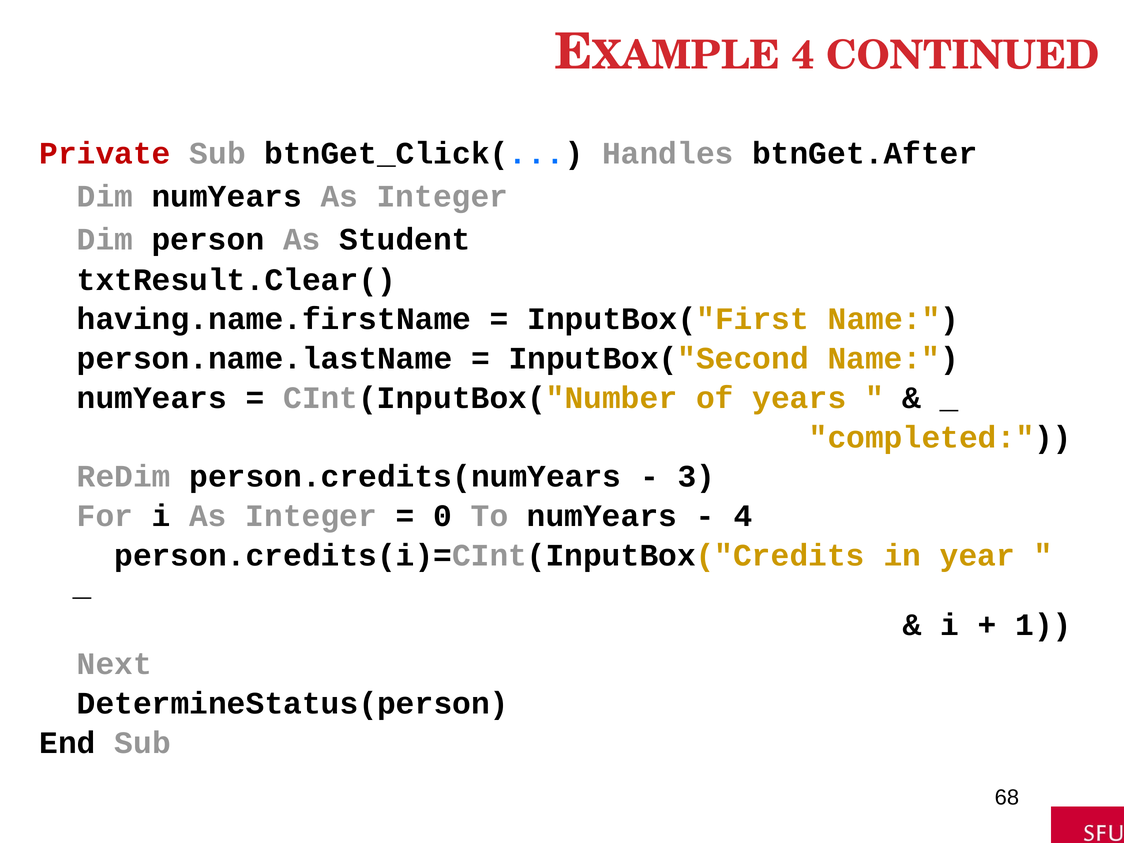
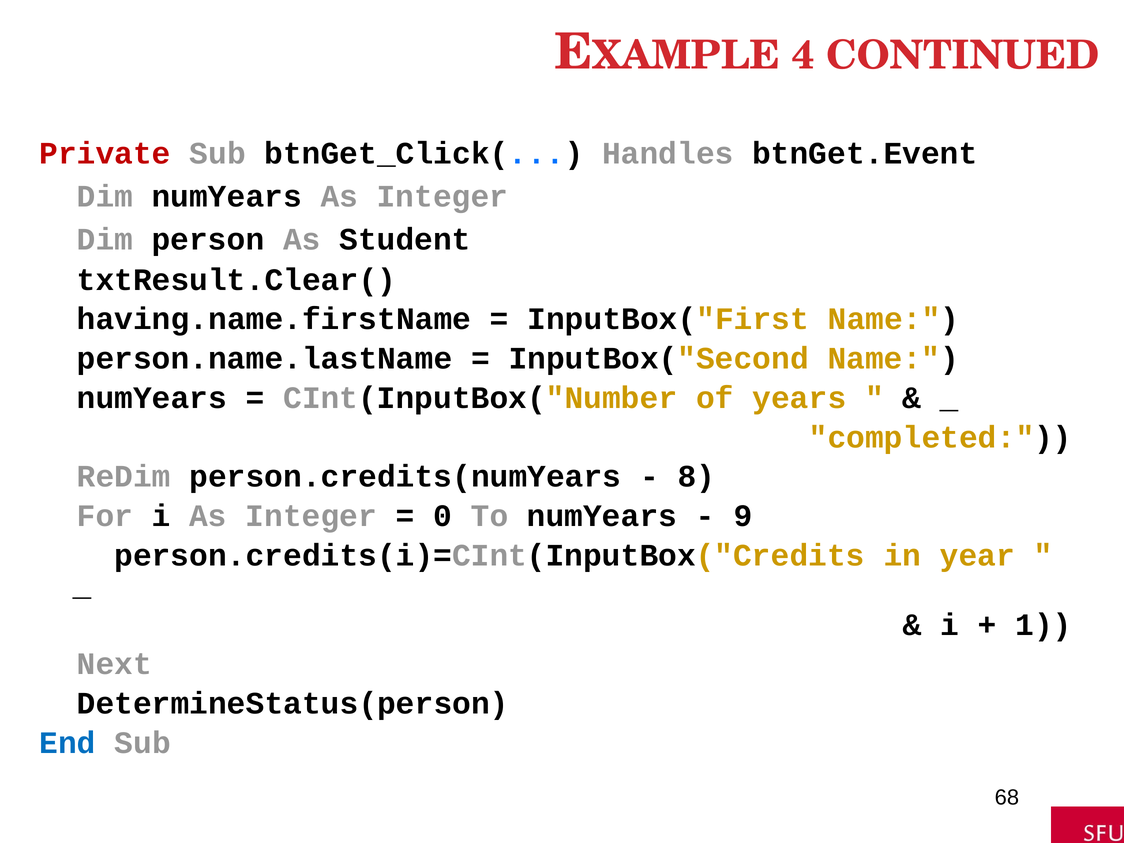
btnGet.After: btnGet.After -> btnGet.Event (865, 153)
3: 3 -> 8 (696, 477)
4: 4 -> 9 (743, 516)
End colour: black -> blue (67, 743)
